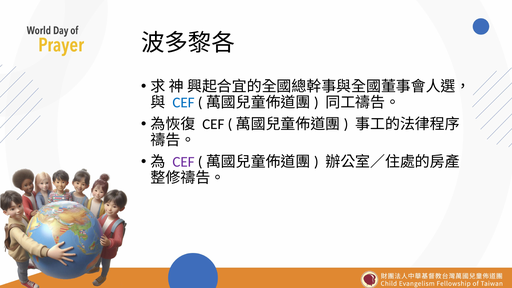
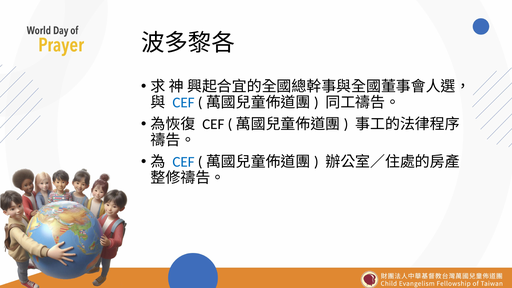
CEF colour: purple -> blue (184, 162)
